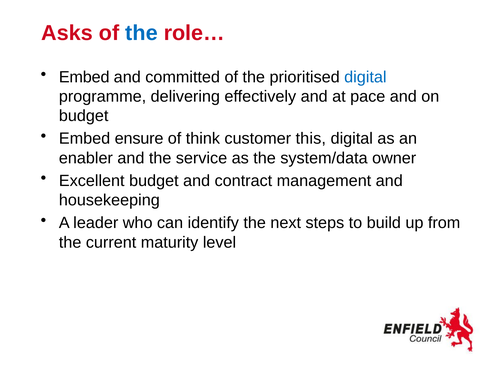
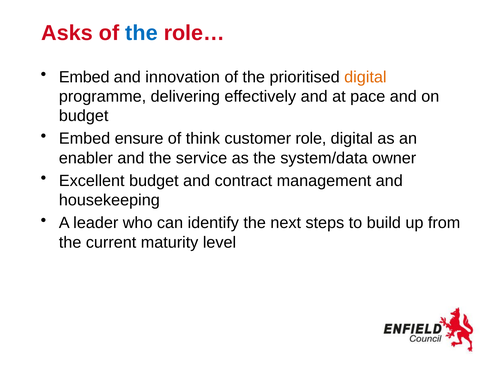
committed: committed -> innovation (183, 77)
digital colour: blue -> orange (365, 77)
this: this -> role (311, 138)
